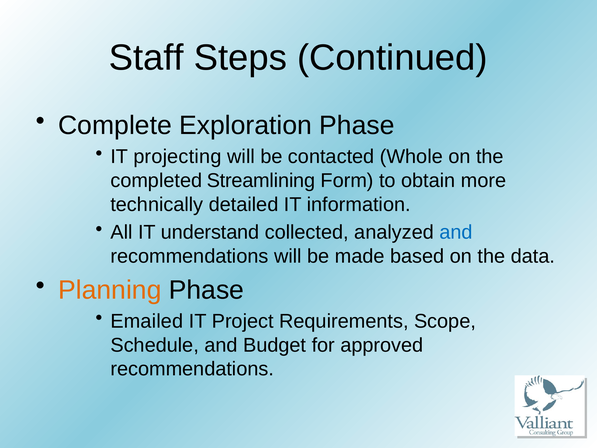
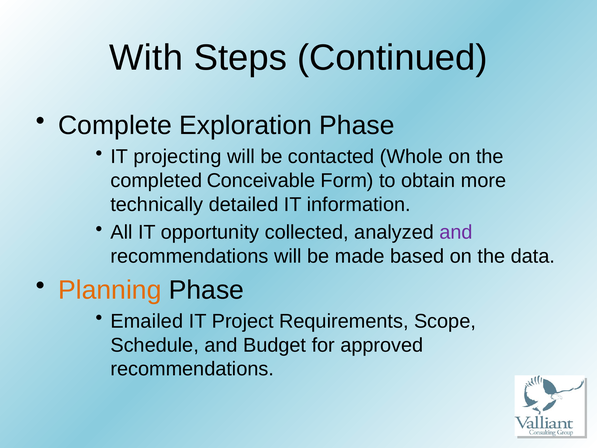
Staff: Staff -> With (146, 58)
Streamlining: Streamlining -> Conceivable (261, 180)
understand: understand -> opportunity (210, 232)
and colour: blue -> purple (456, 232)
